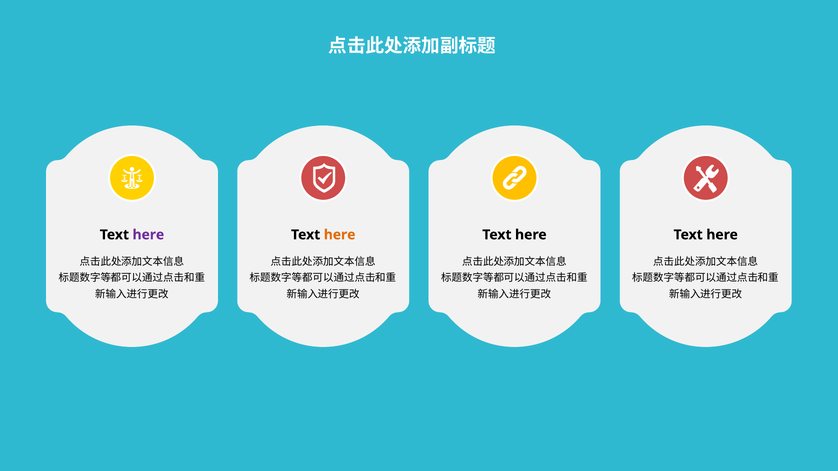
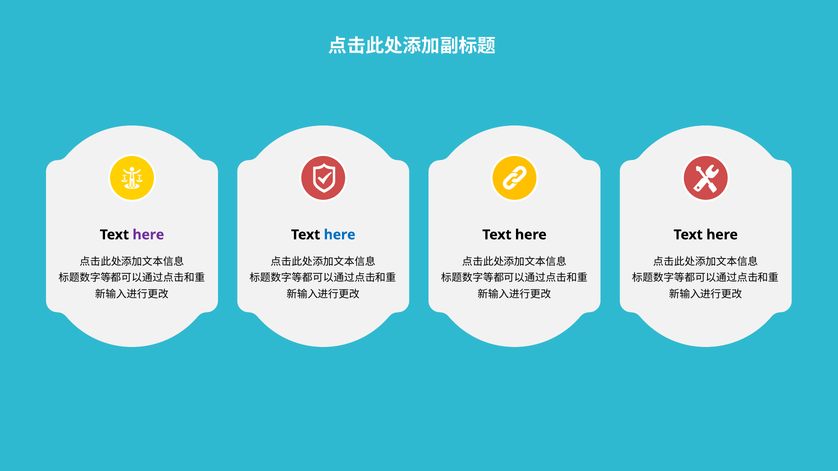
here colour: orange -> blue (340, 235)
